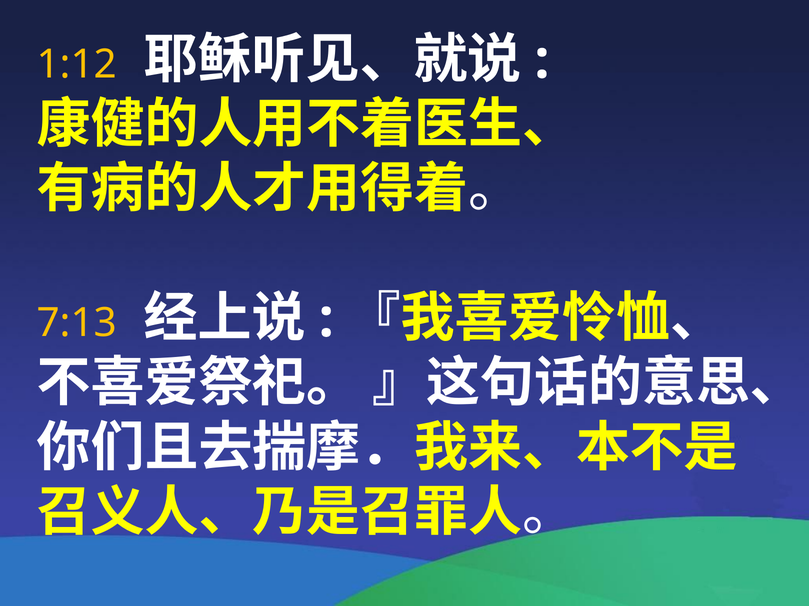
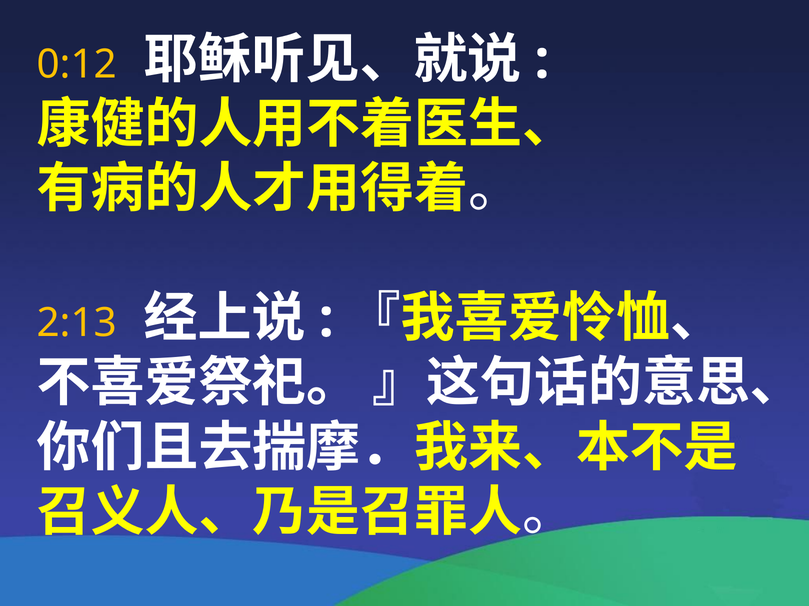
1:12: 1:12 -> 0:12 (77, 64)
7:13: 7:13 -> 2:13 (77, 323)
